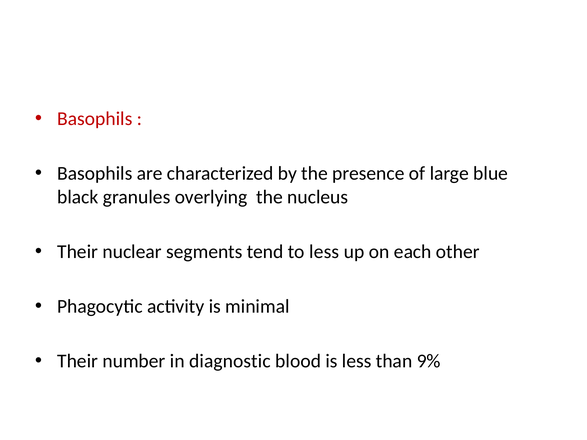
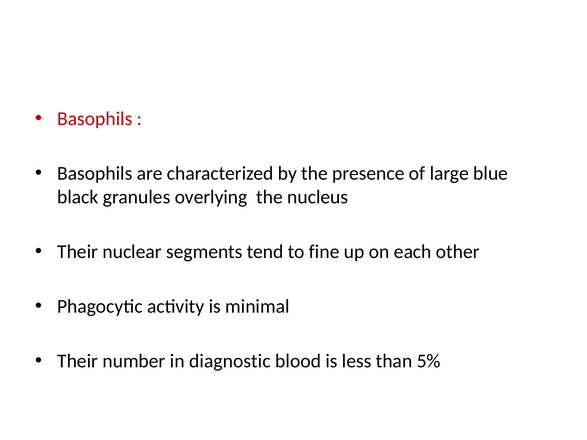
to less: less -> fine (324, 252)
9%: 9% -> 5% (429, 361)
